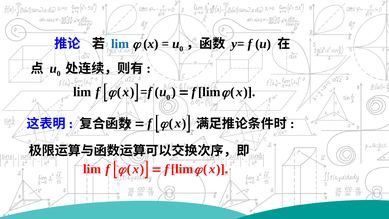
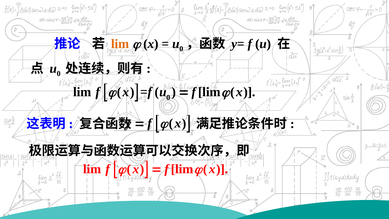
lim colour: blue -> orange (120, 44)
